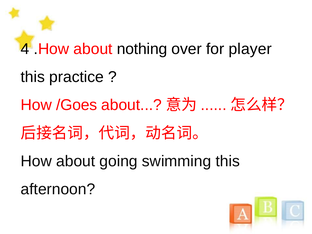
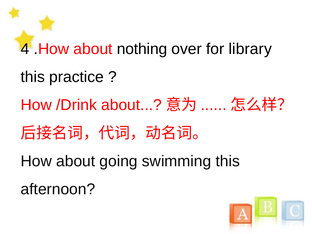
player: player -> library (250, 49)
/Goes: /Goes -> /Drink (77, 105)
